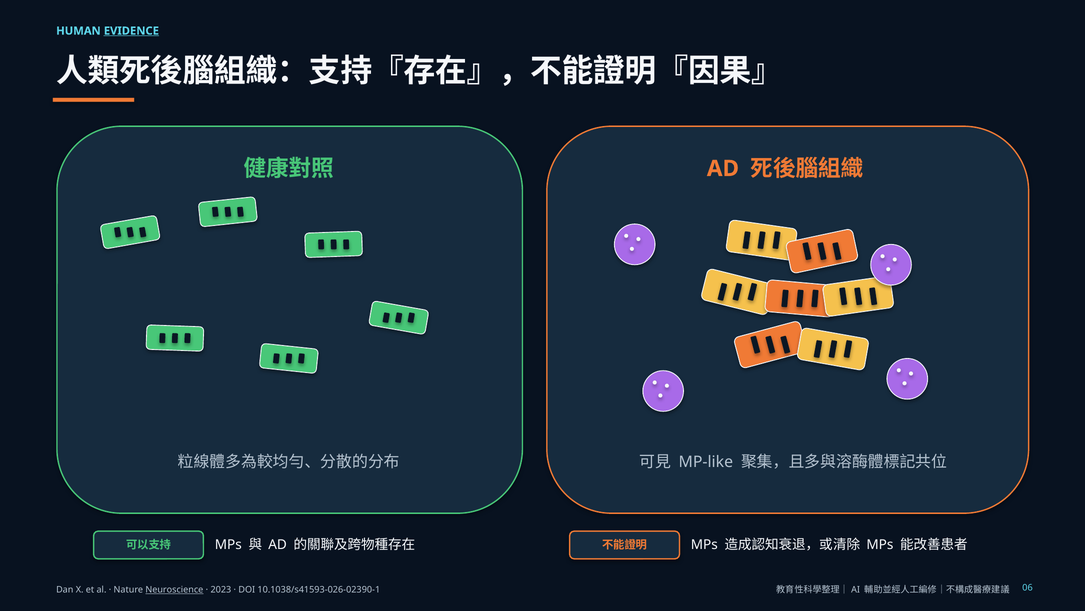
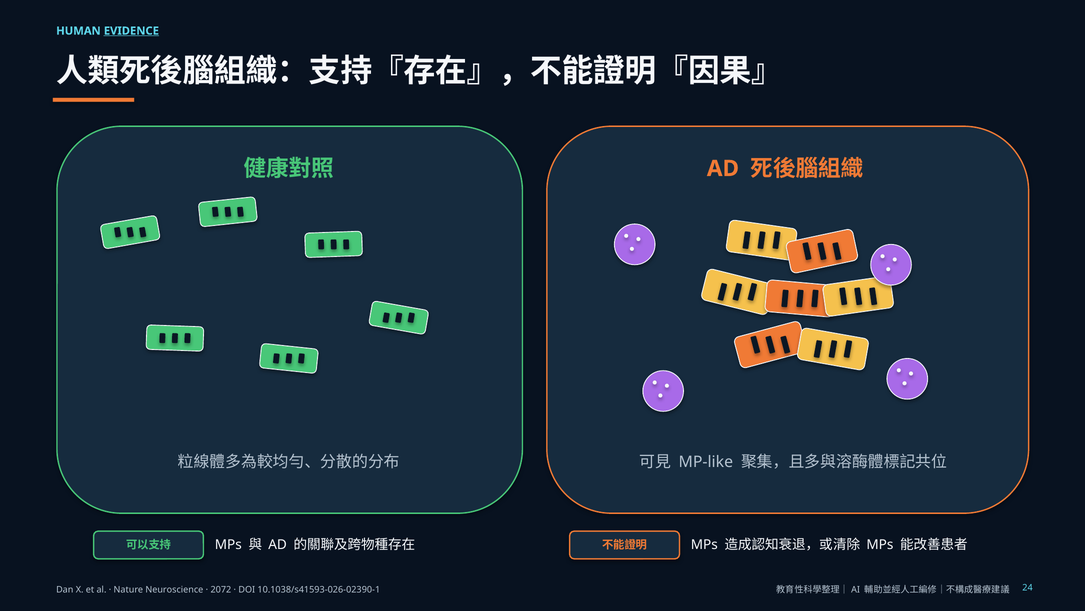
Neuroscience underline: present -> none (174, 589)
2023: 2023 -> 2072 (221, 589)
06: 06 -> 24 (1028, 587)
